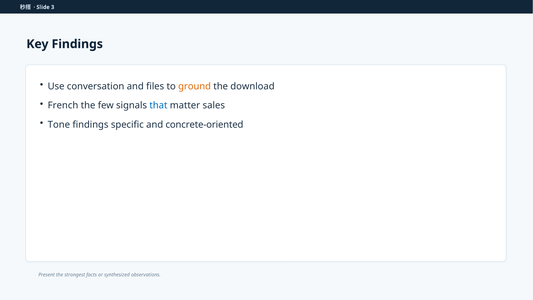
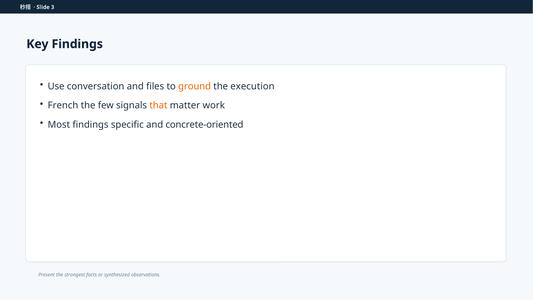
download: download -> execution (252, 86)
that colour: blue -> orange (158, 105)
sales: sales -> work (214, 105)
Tone: Tone -> Most (59, 124)
